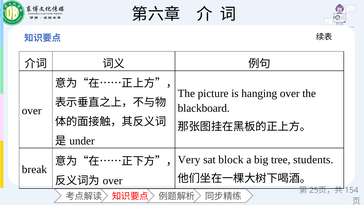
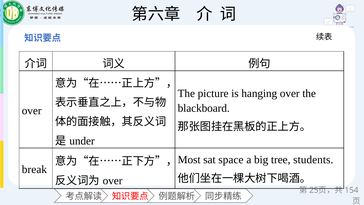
Very: Very -> Most (189, 160)
block: block -> space (231, 160)
